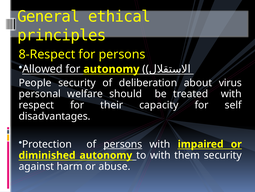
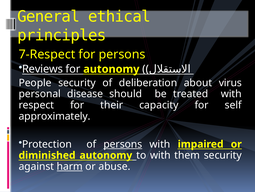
8-Respect: 8-Respect -> 7-Respect (47, 54)
Allowed: Allowed -> Reviews (42, 69)
welfare: welfare -> disease (85, 94)
disadvantages: disadvantages -> approximately (55, 116)
harm underline: none -> present (70, 166)
